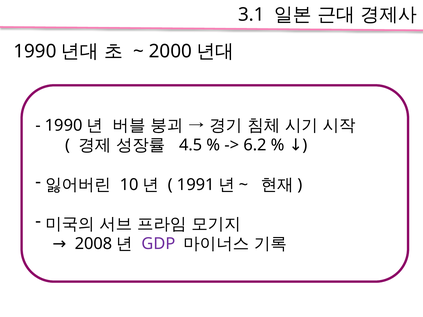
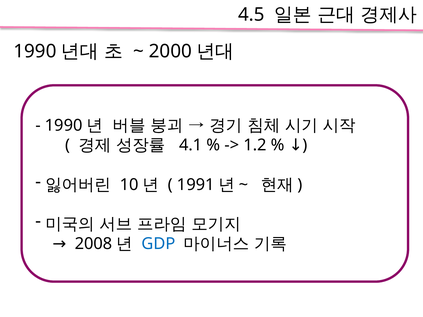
3.1: 3.1 -> 4.5 (251, 15)
4.5: 4.5 -> 4.1 (191, 145)
6.2: 6.2 -> 1.2 (255, 145)
GDP colour: purple -> blue (158, 244)
